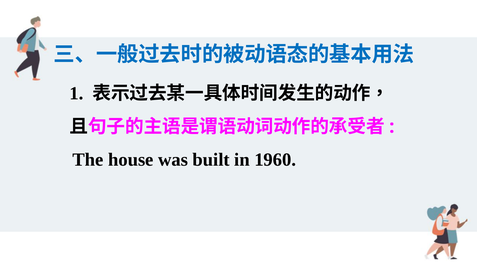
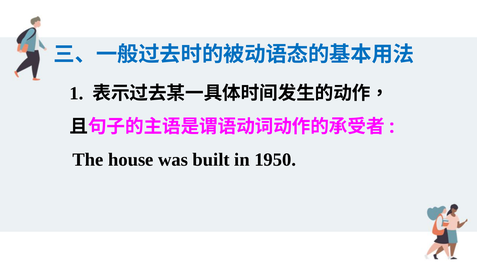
1960: 1960 -> 1950 (275, 160)
